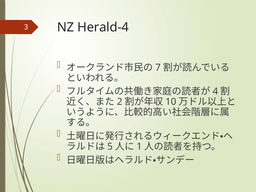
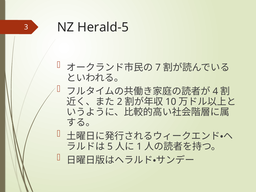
Herald-4: Herald-4 -> Herald-5 (103, 27)
